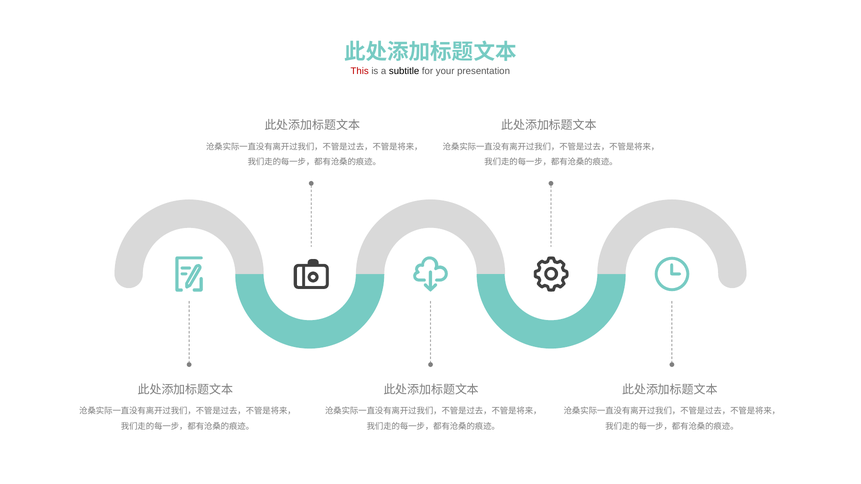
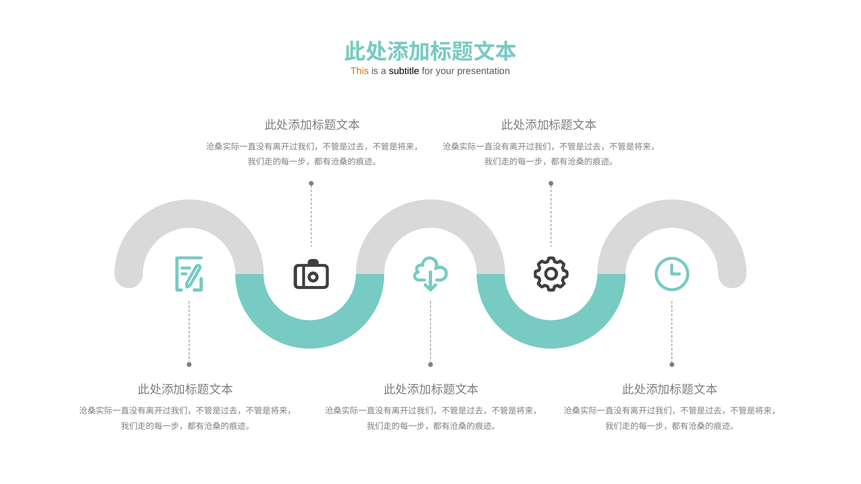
This colour: red -> orange (360, 71)
